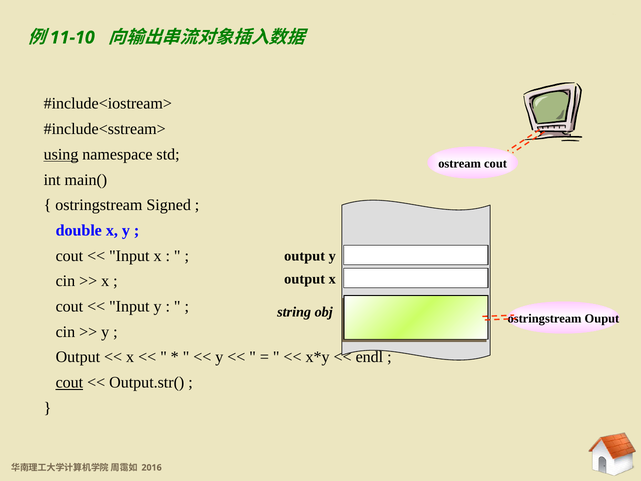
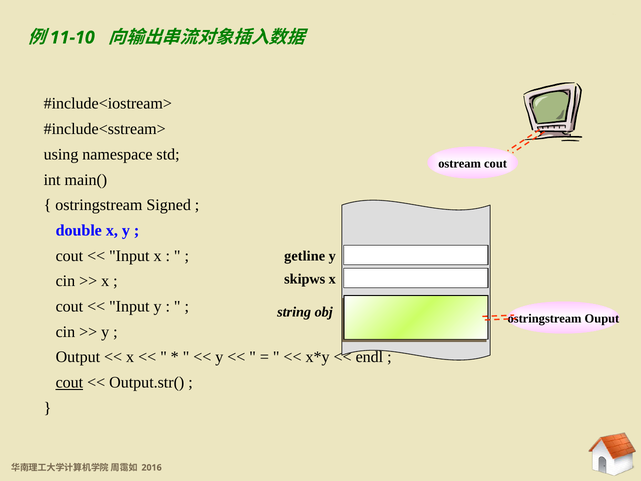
using underline: present -> none (61, 154)
output: output -> getline (305, 256)
output: output -> skipws (305, 279)
